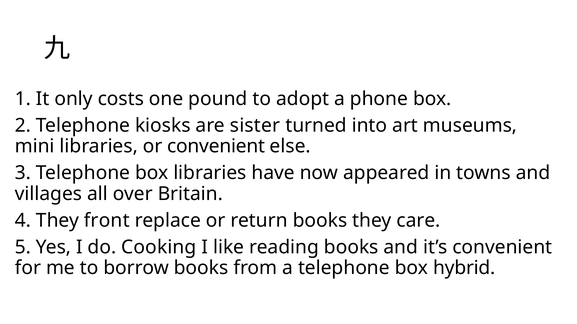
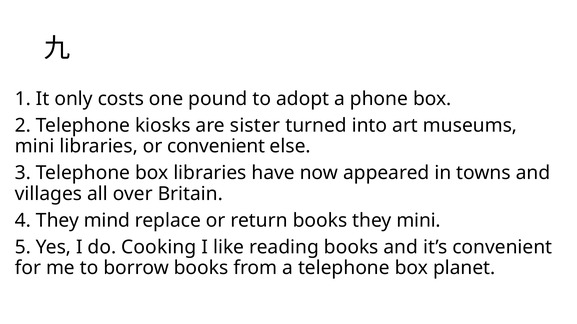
front: front -> mind (107, 221)
they care: care -> mini (419, 221)
hybrid: hybrid -> planet (464, 268)
